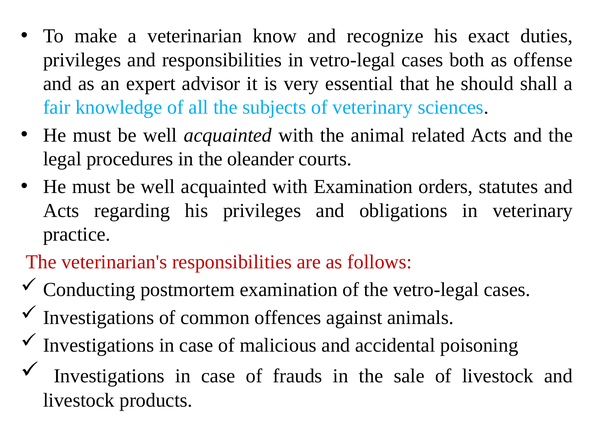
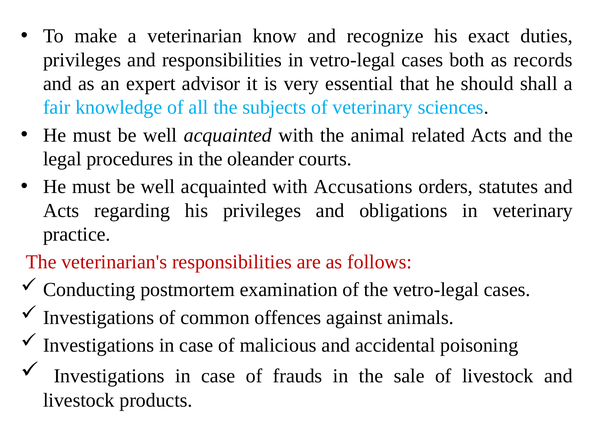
offense: offense -> records (543, 60)
with Examination: Examination -> Accusations (363, 187)
